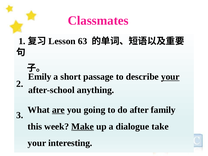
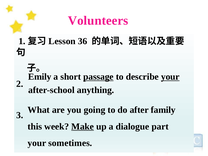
Classmates: Classmates -> Volunteers (98, 21)
63: 63 -> 36 (83, 41)
passage underline: none -> present (98, 77)
are underline: present -> none (58, 110)
take: take -> part (160, 126)
interesting: interesting -> sometimes (70, 143)
